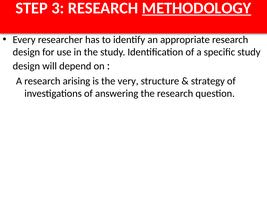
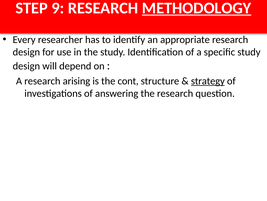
3: 3 -> 9 (58, 8)
very: very -> cont (128, 81)
strategy underline: none -> present (208, 81)
